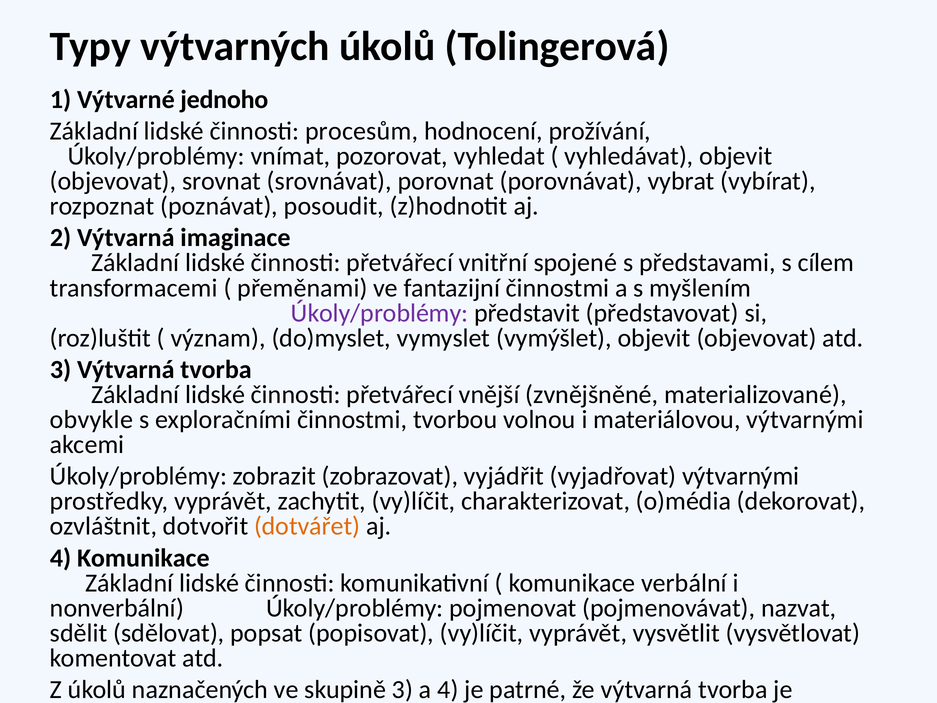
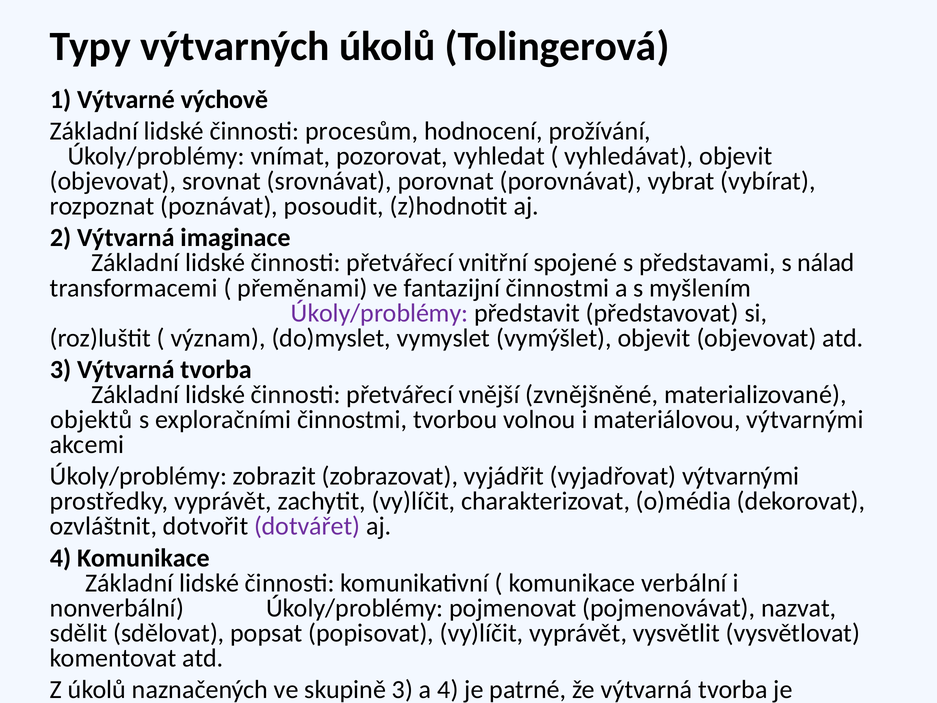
jednoho: jednoho -> výchově (224, 99)
cílem: cílem -> nálad (826, 263)
obvykle: obvykle -> objektů (91, 420)
dotvářet colour: orange -> purple (307, 526)
